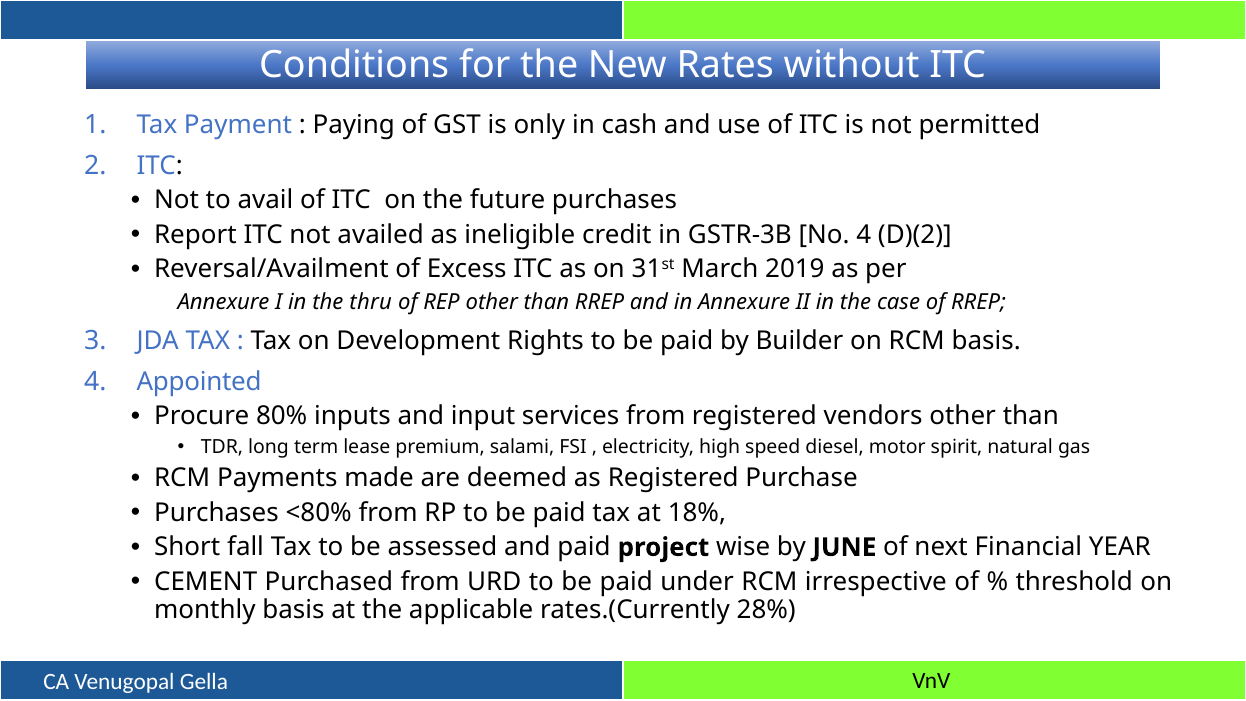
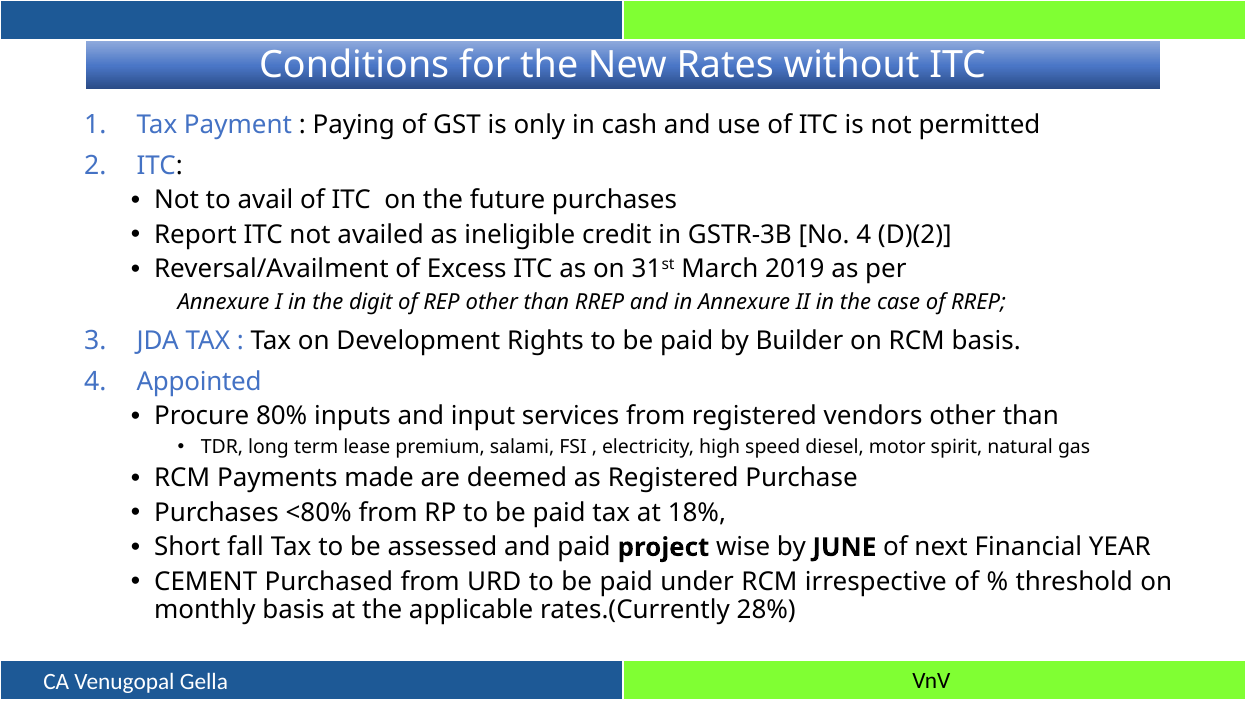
thru: thru -> digit (371, 302)
